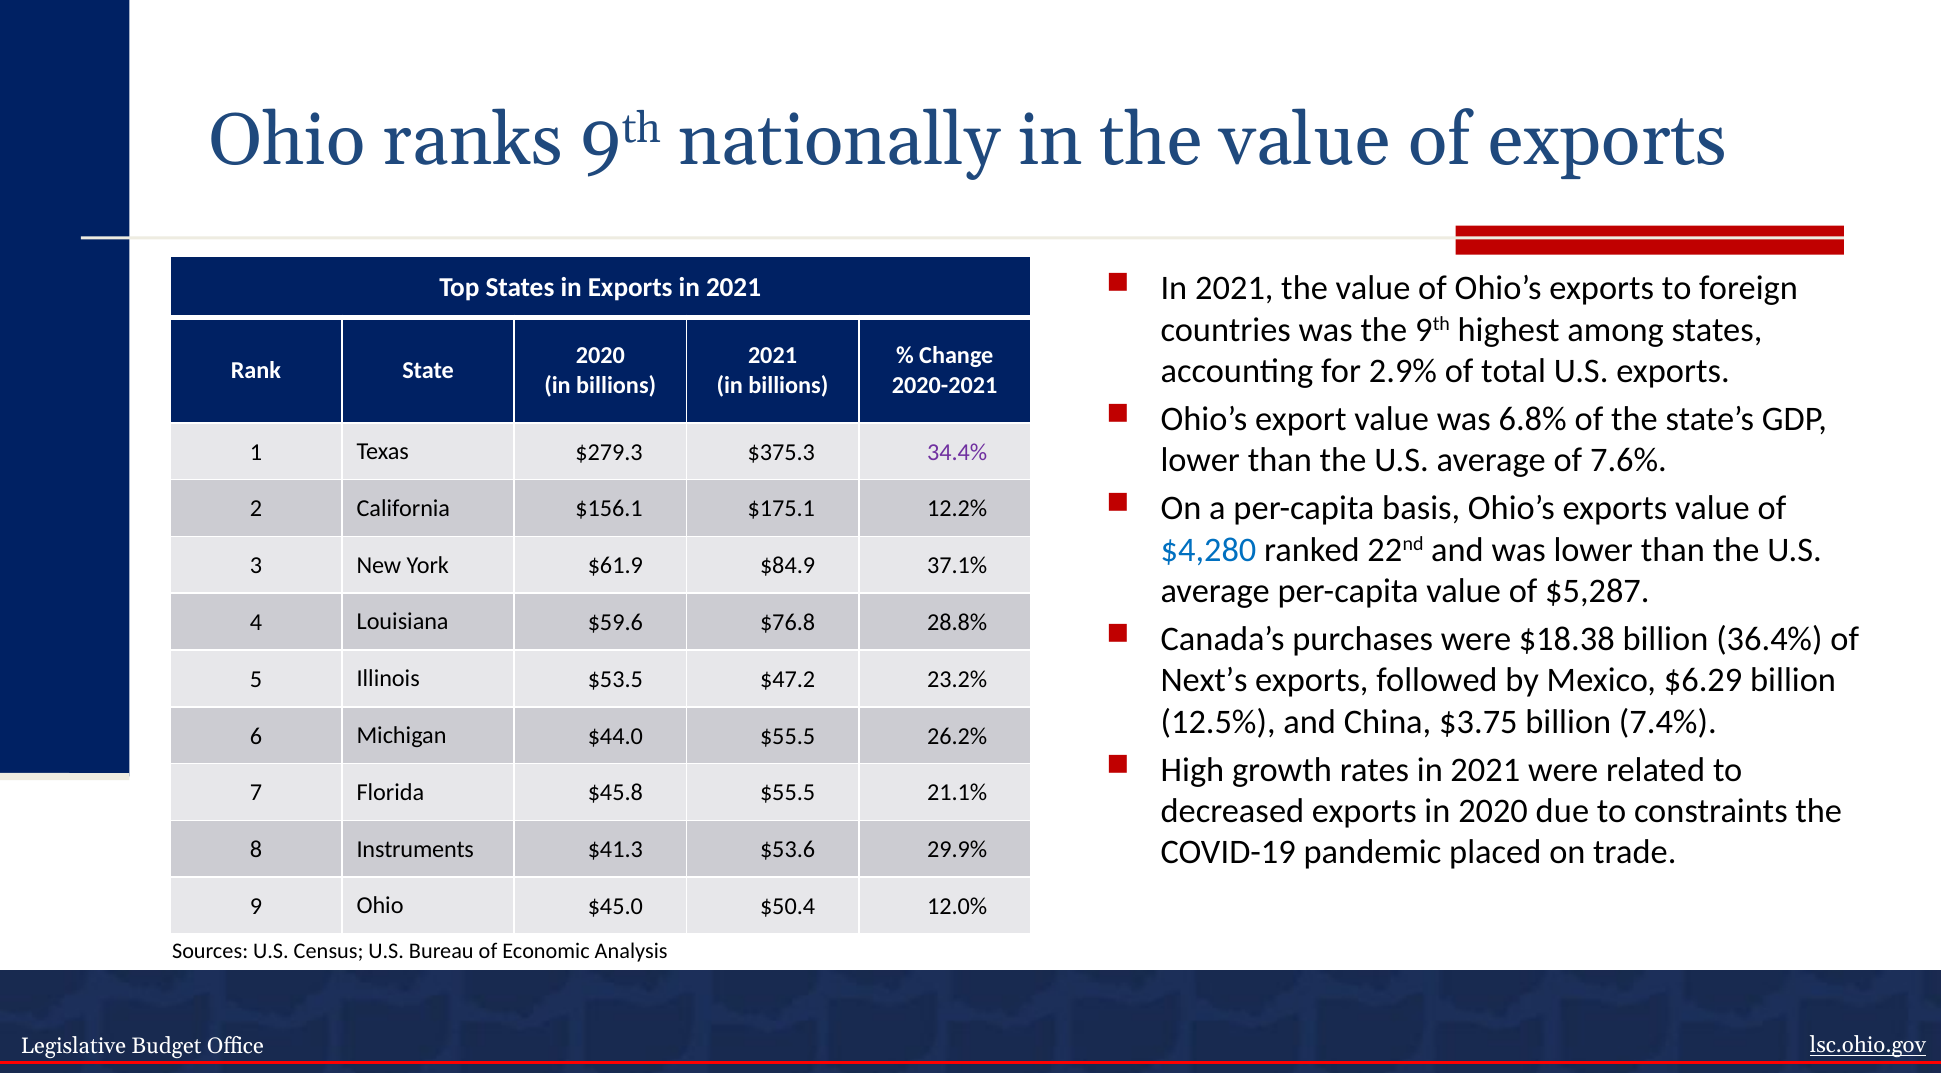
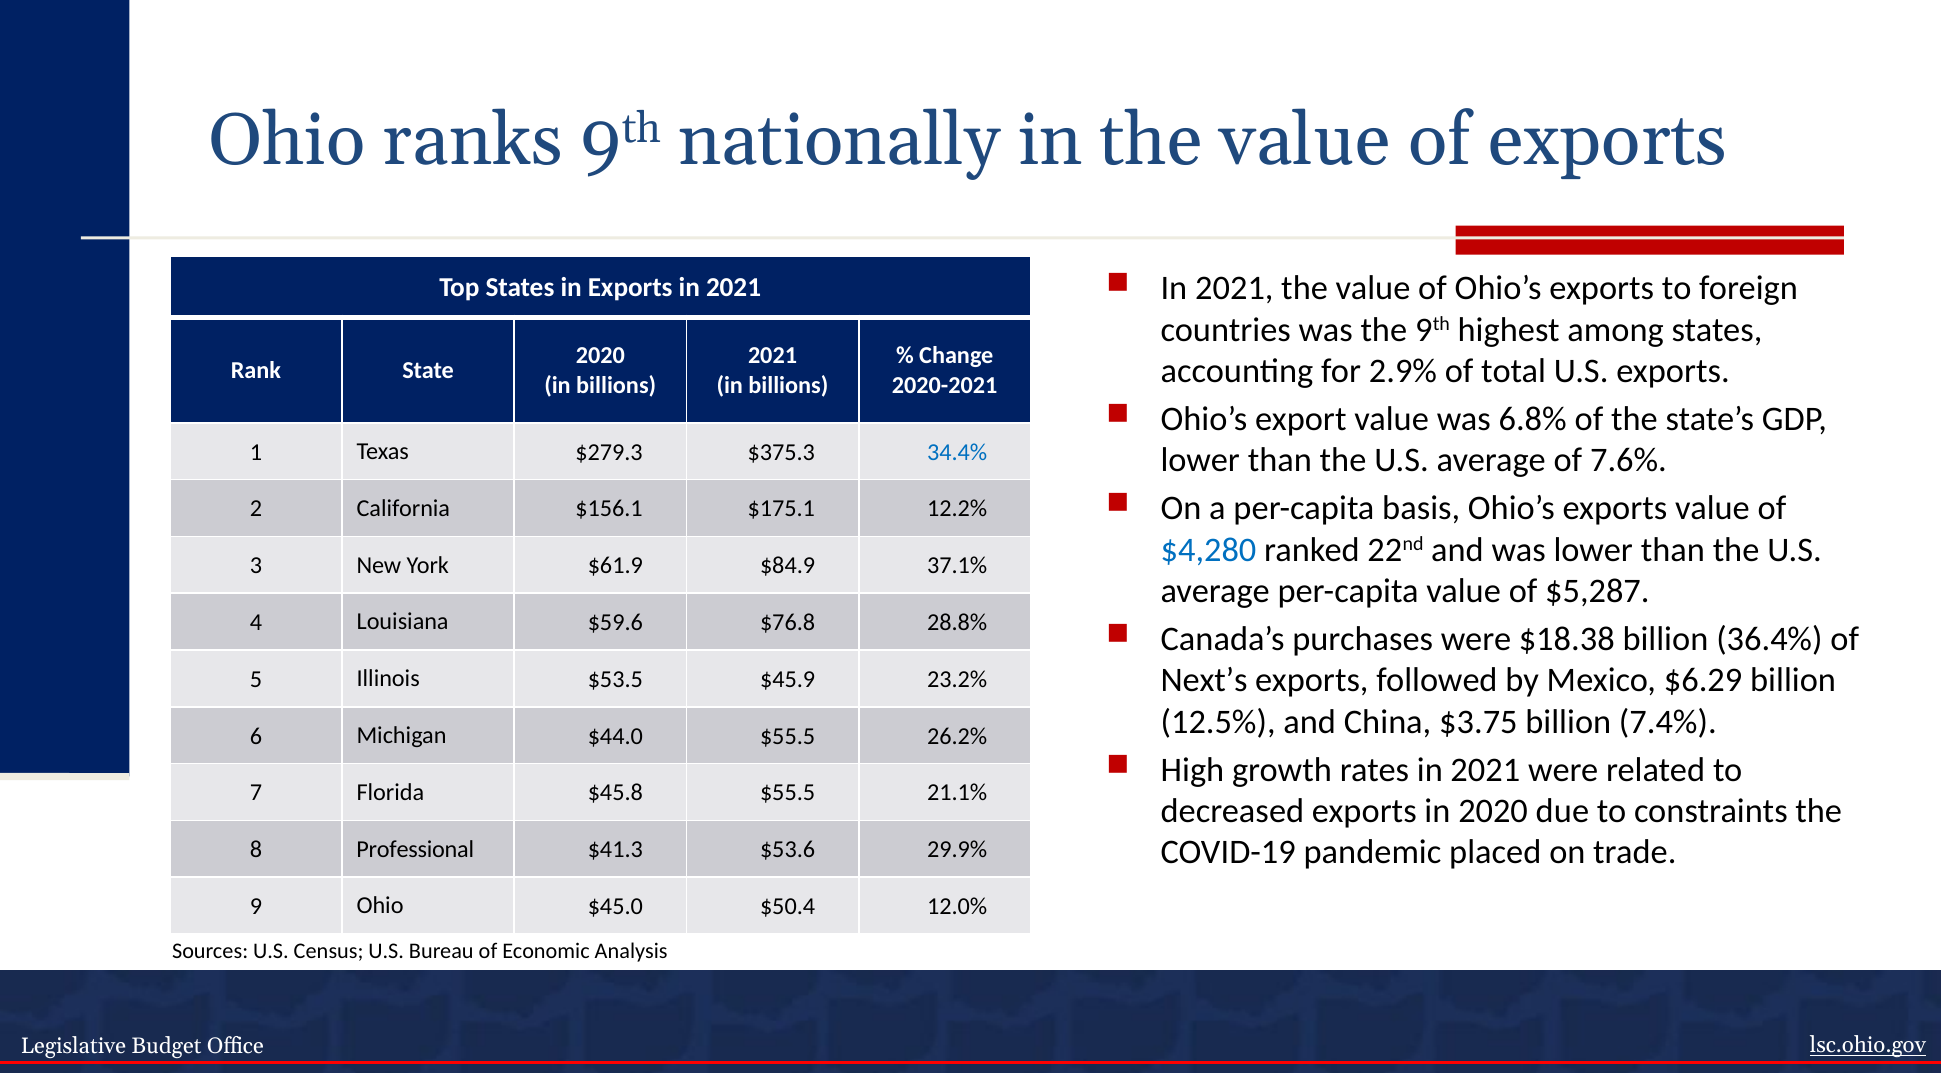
34.4% colour: purple -> blue (957, 452)
$47.2: $47.2 -> $45.9 (788, 679)
Instruments: Instruments -> Professional (415, 849)
